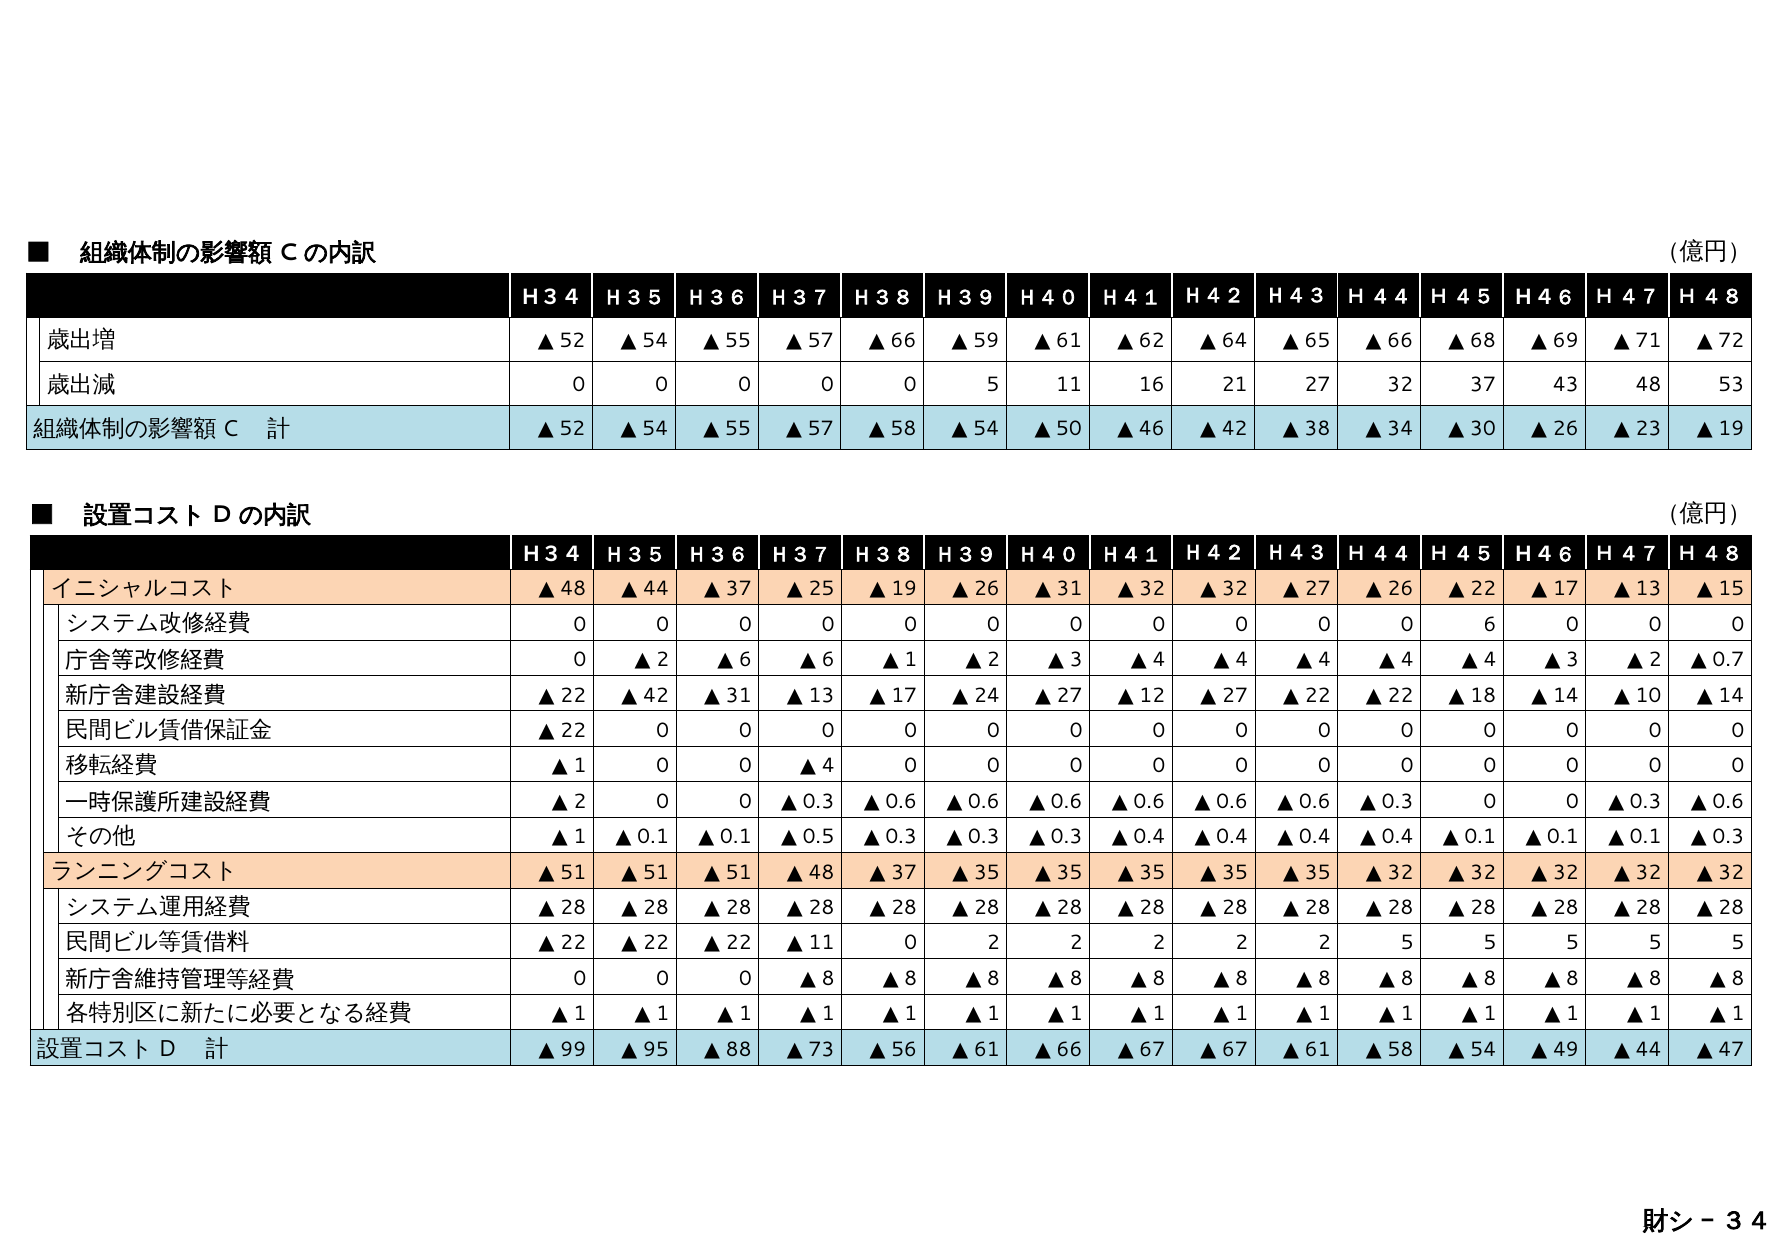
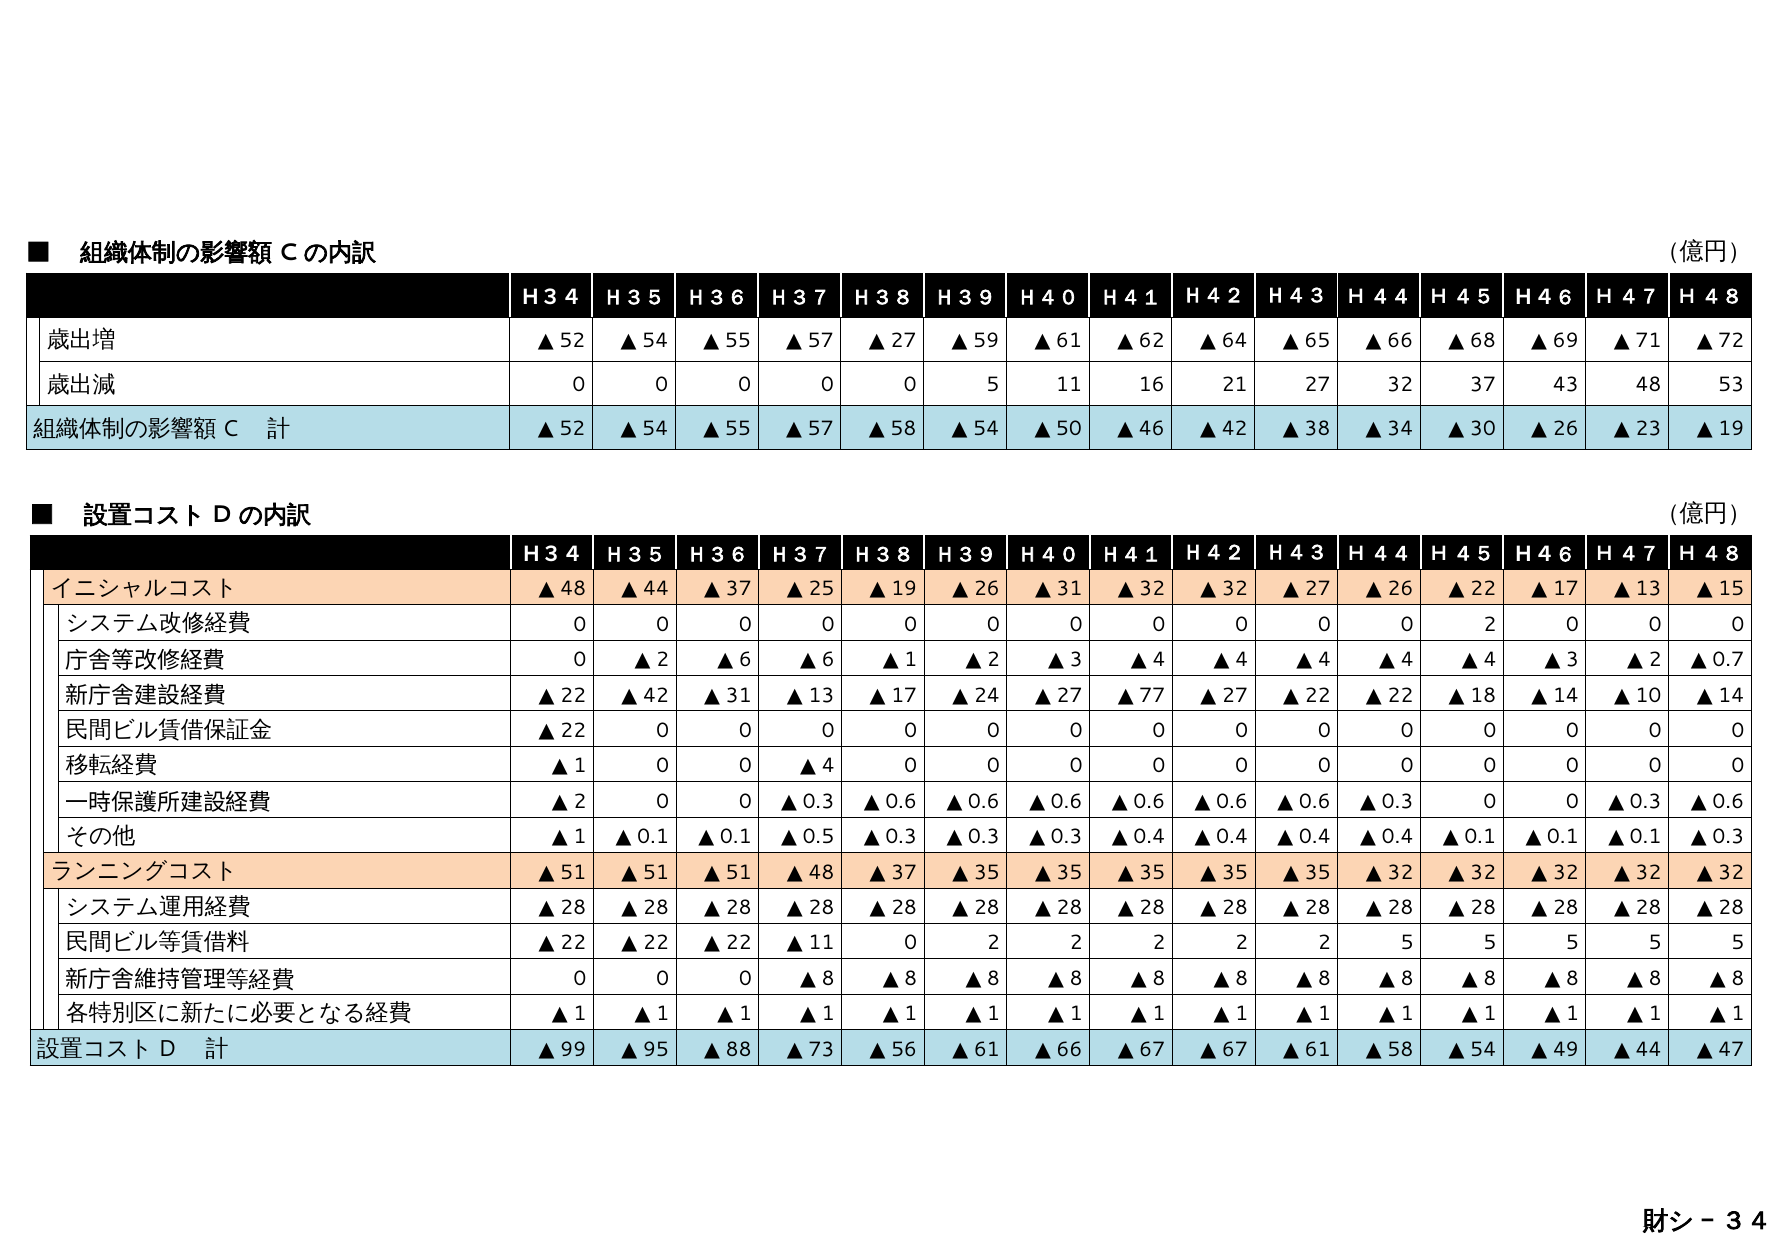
66: 66 -> 27 (903, 341)
0 0 6: 6 -> 2 (1490, 624)
12: 12 -> 77 (1152, 695)
